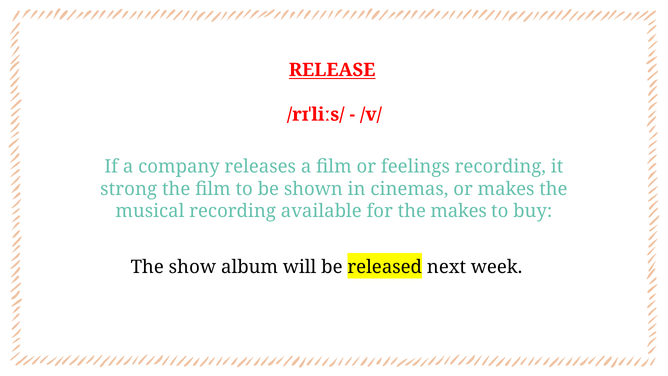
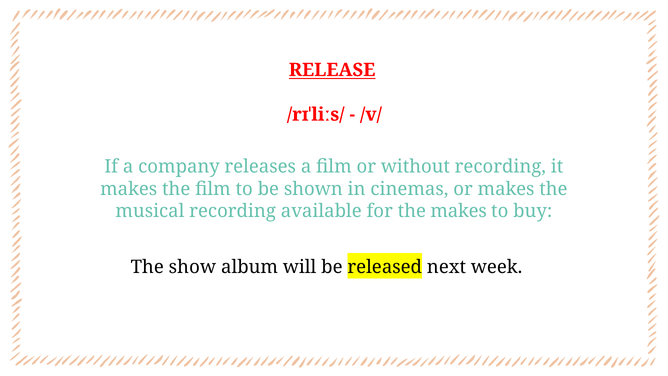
feelings: feelings -> without (415, 167)
strong: strong -> makes (129, 189)
